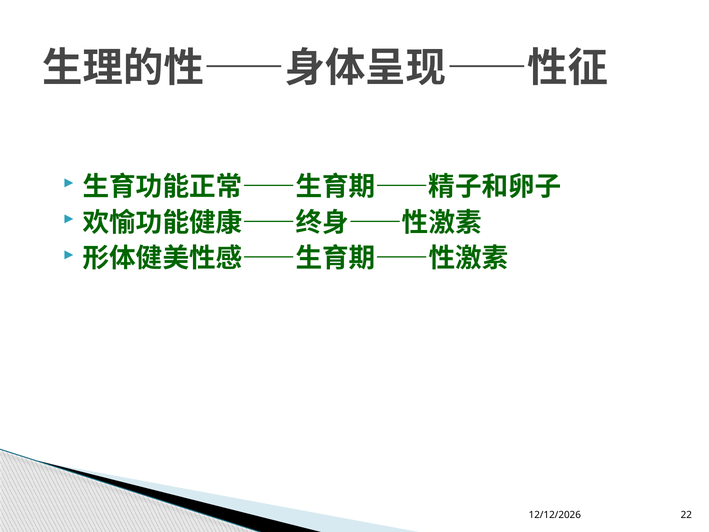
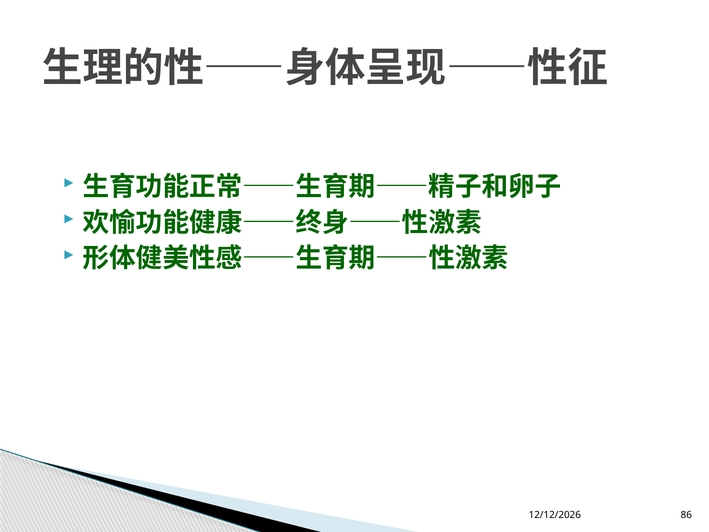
22: 22 -> 86 (686, 515)
